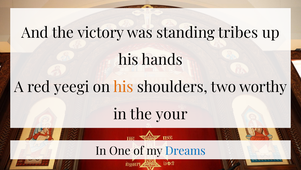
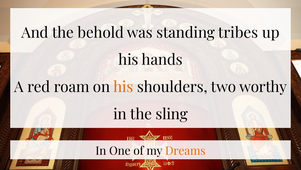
victory: victory -> behold (101, 33)
yeegi: yeegi -> roam (72, 87)
your: your -> sling (172, 114)
Dreams colour: blue -> orange (185, 151)
